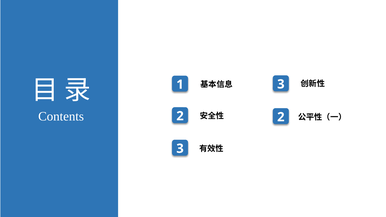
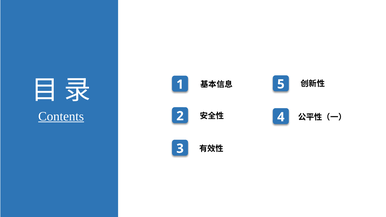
3: 3 -> 5 (281, 84)
Contents underline: none -> present (61, 116)
2: 2 -> 4 (281, 117)
